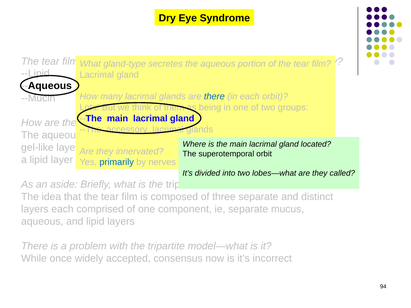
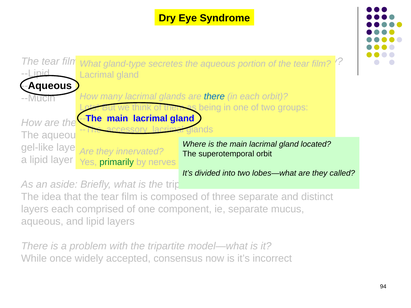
primarily colour: blue -> green (117, 162)
